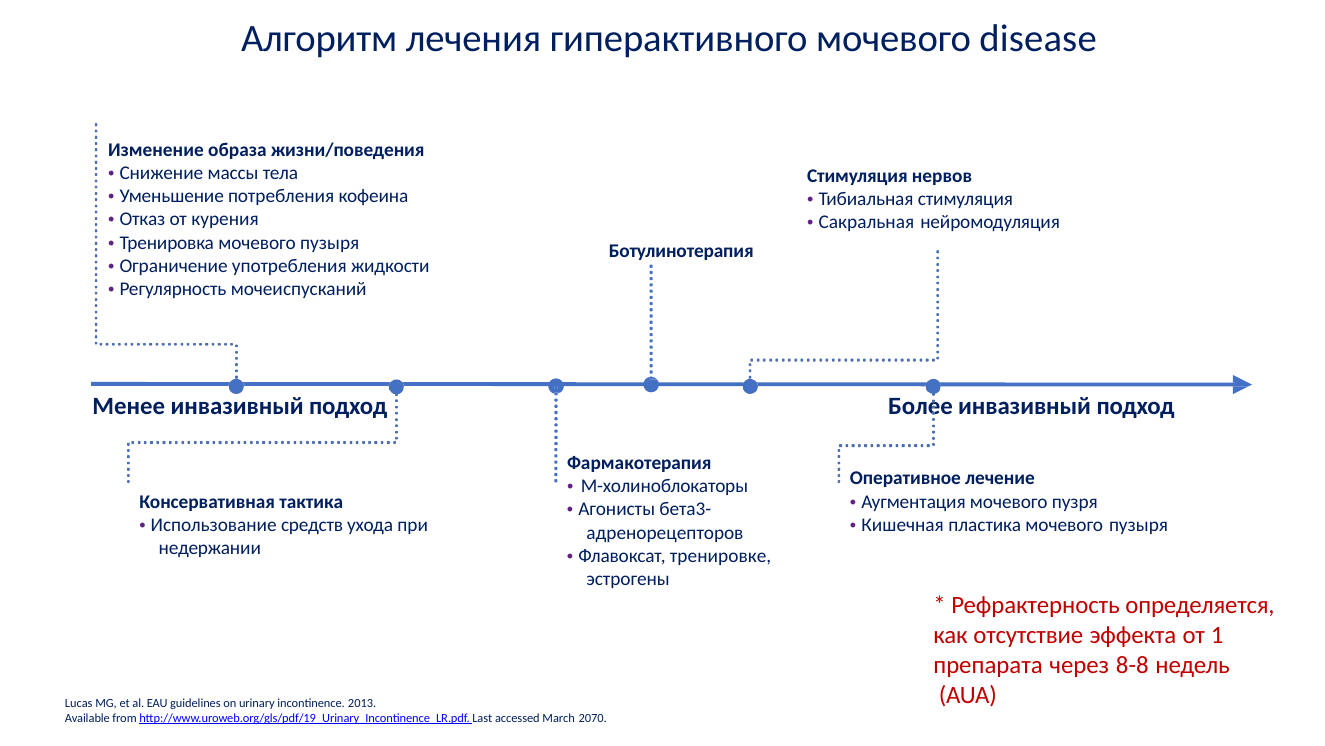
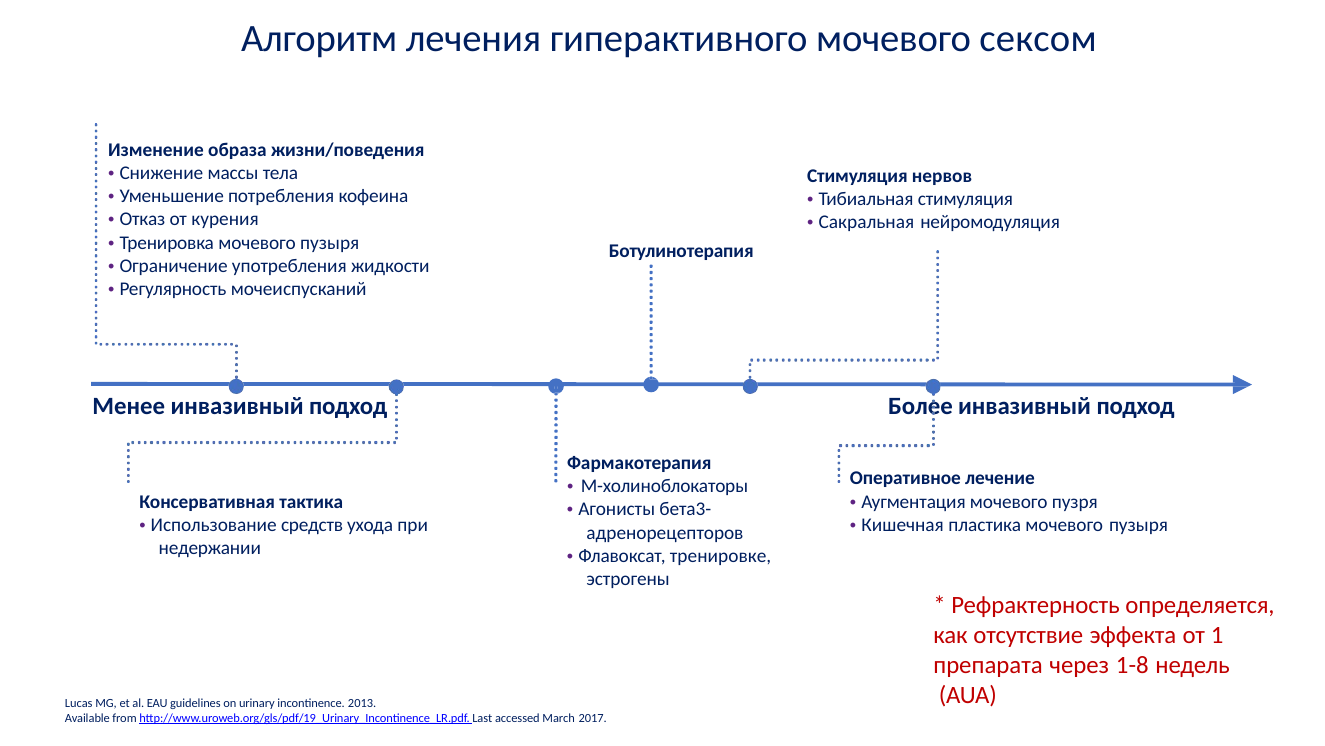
disease: disease -> сексом (1038, 38)
8-8: 8-8 -> 1-8 (1132, 664)
2070: 2070 -> 2017 (593, 718)
